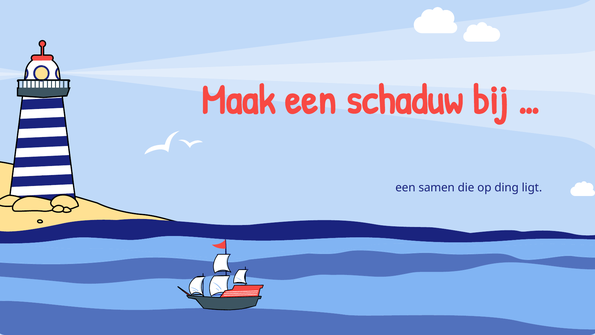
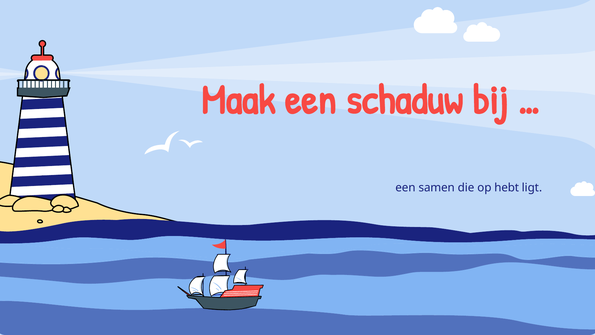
ding: ding -> hebt (507, 188)
